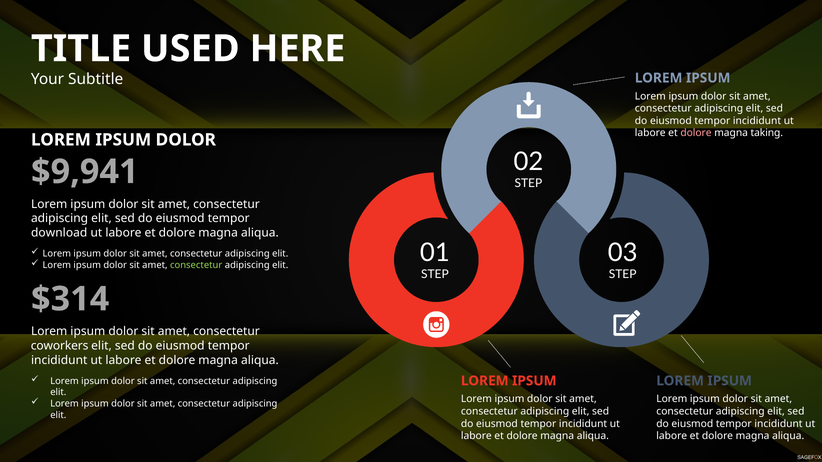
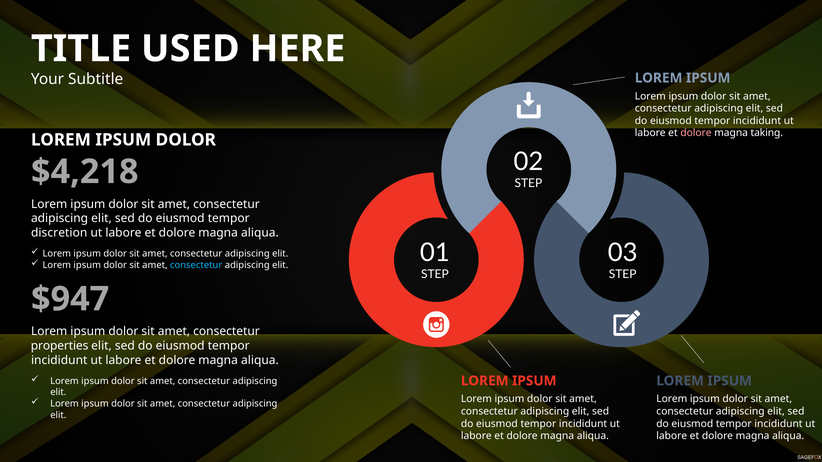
$9,941: $9,941 -> $4,218 (85, 172)
download: download -> discretion (59, 233)
consectetur colour: light green -> light blue (196, 265)
$314: $314 -> $947 (70, 299)
coworkers: coworkers -> properties (60, 346)
